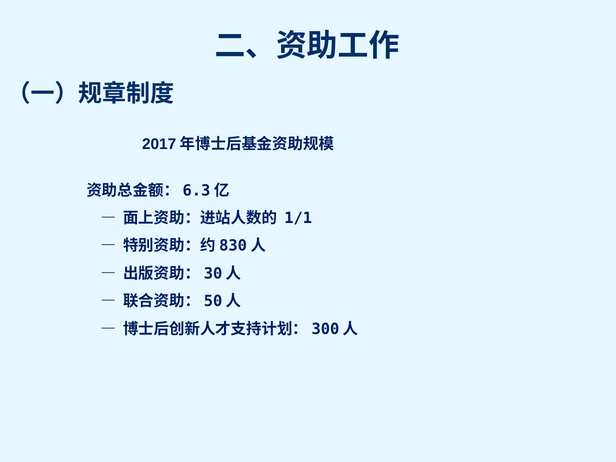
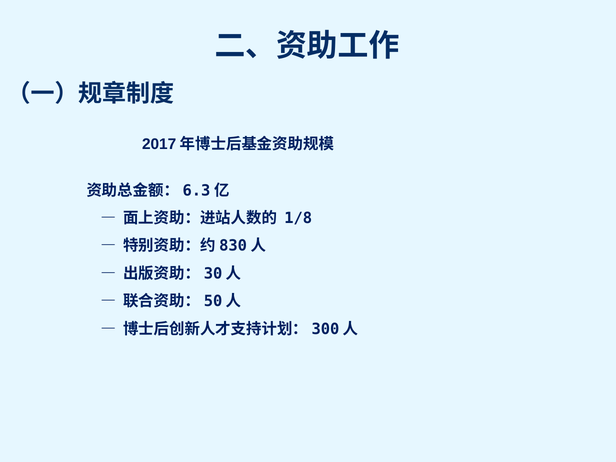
1/1: 1/1 -> 1/8 (298, 218)
